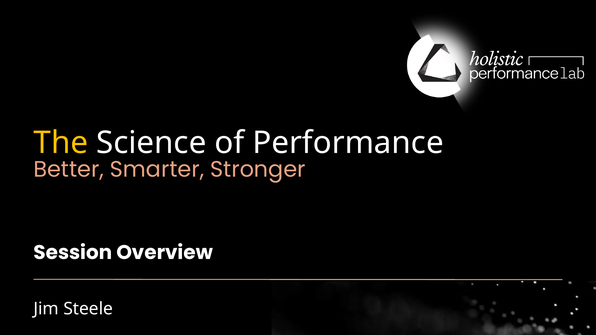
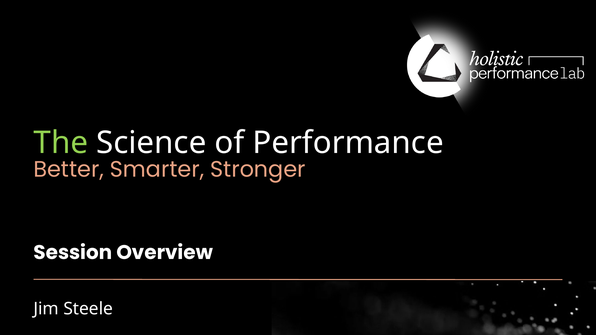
The colour: yellow -> light green (61, 143)
